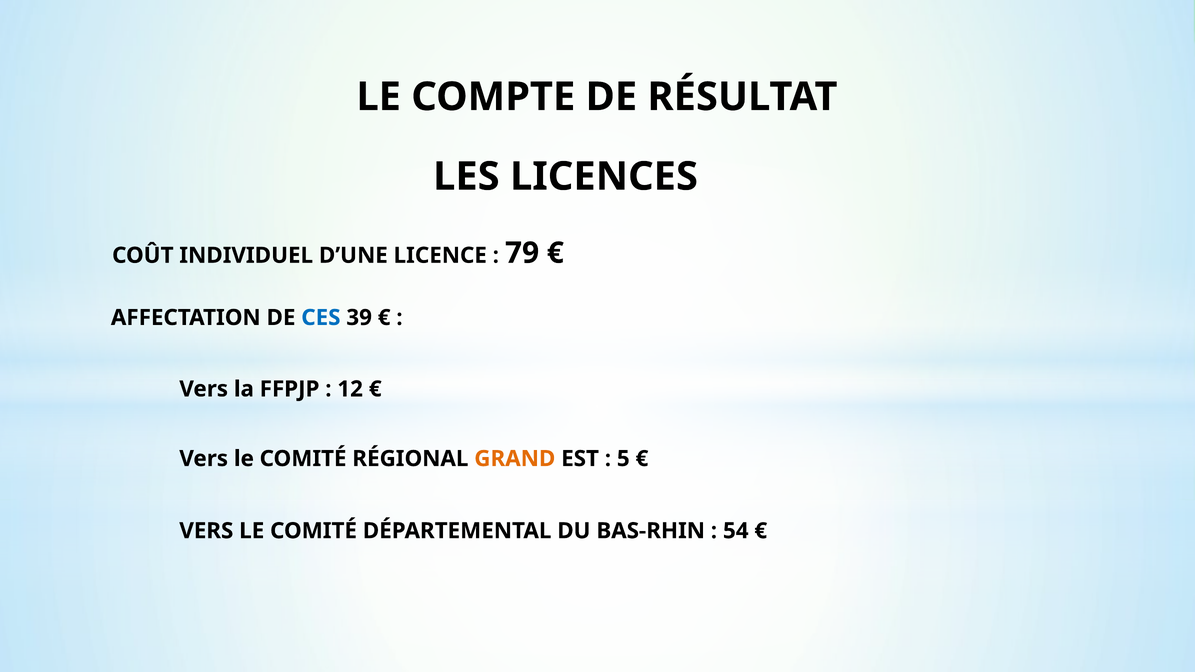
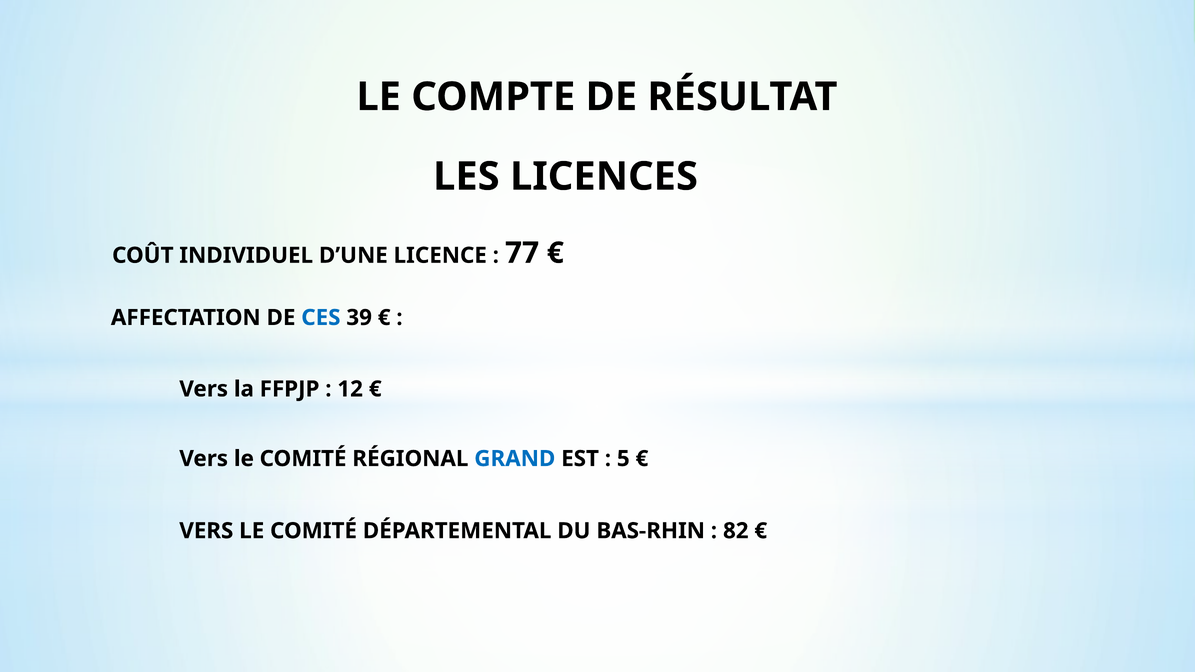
79: 79 -> 77 (522, 253)
GRAND colour: orange -> blue (515, 459)
54: 54 -> 82 (736, 531)
